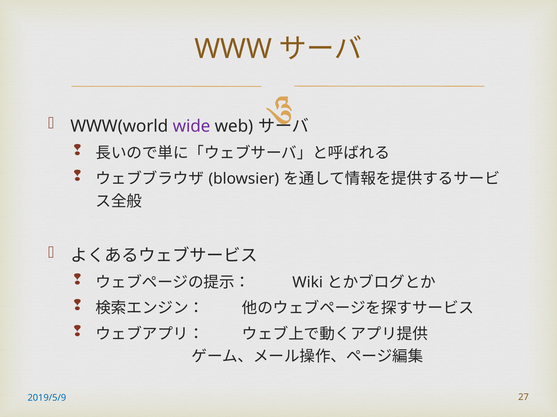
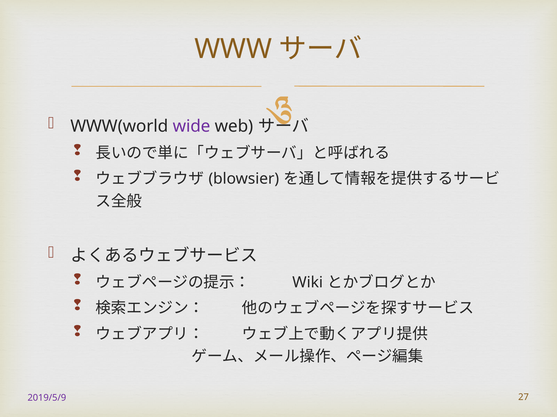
2019/5/9 colour: blue -> purple (47, 399)
